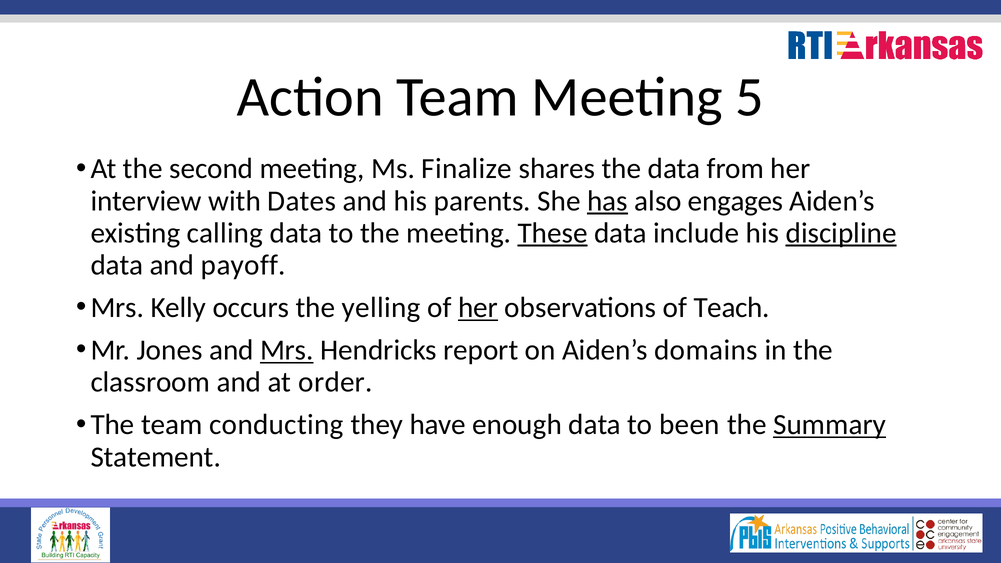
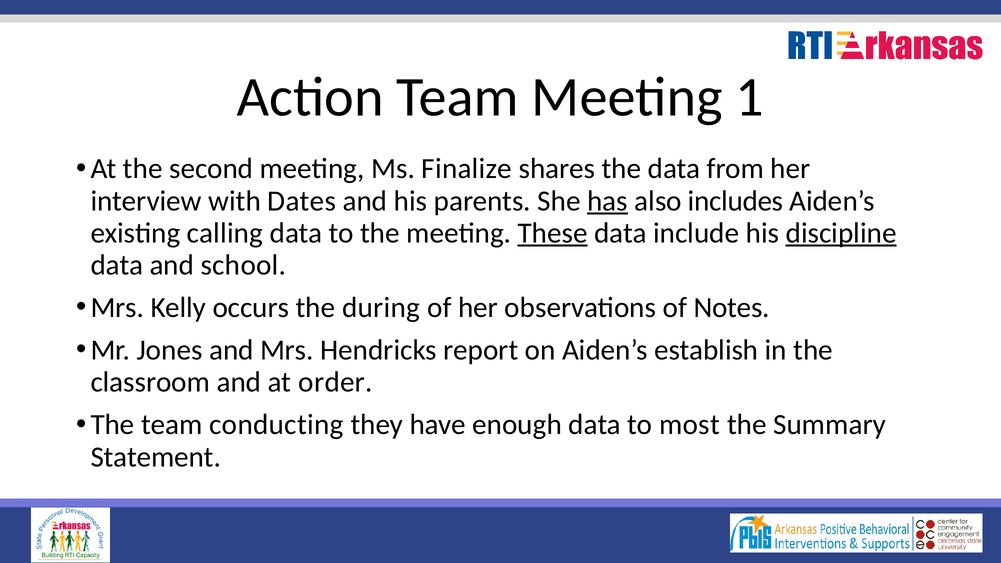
5: 5 -> 1 (750, 97)
engages: engages -> includes (736, 201)
payoff: payoff -> school (243, 265)
yelling: yelling -> during (381, 308)
her underline: present -> none (478, 308)
Teach: Teach -> Notes (732, 308)
Mrs underline: present -> none (287, 350)
domains: domains -> establish (706, 350)
been: been -> most (689, 425)
Summary underline: present -> none (830, 425)
